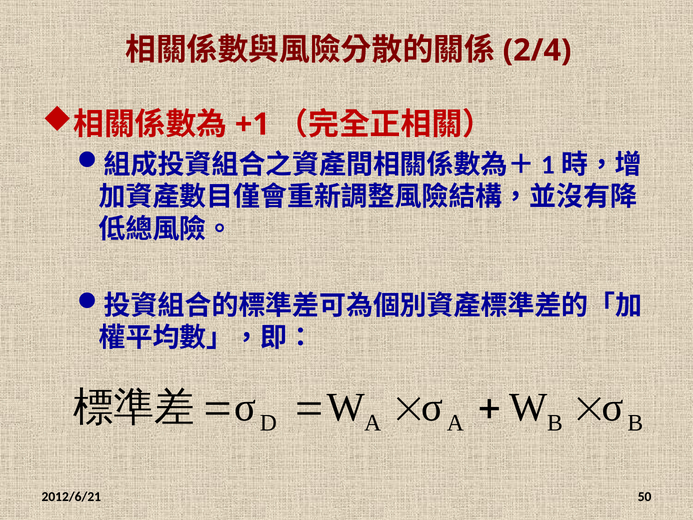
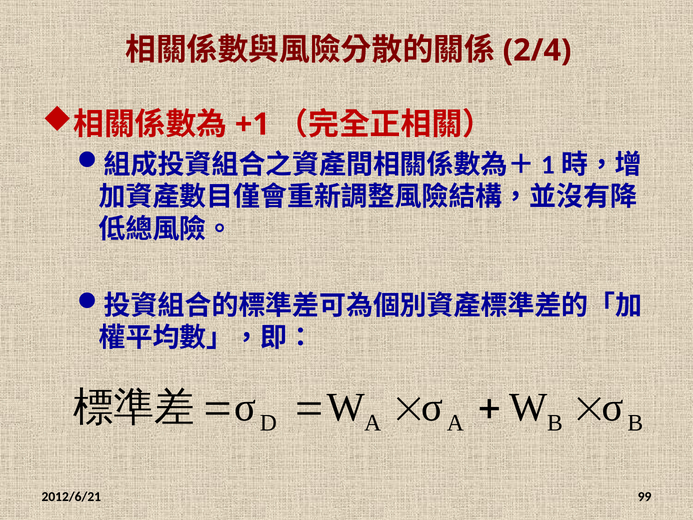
50: 50 -> 99 (645, 496)
